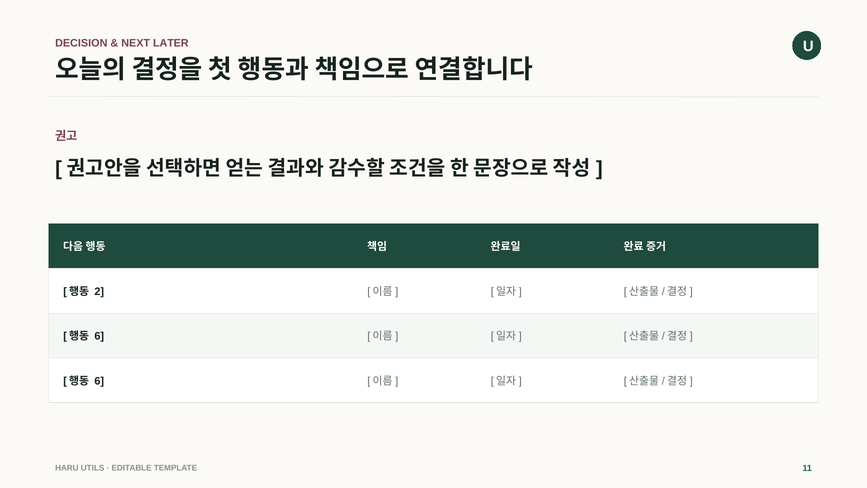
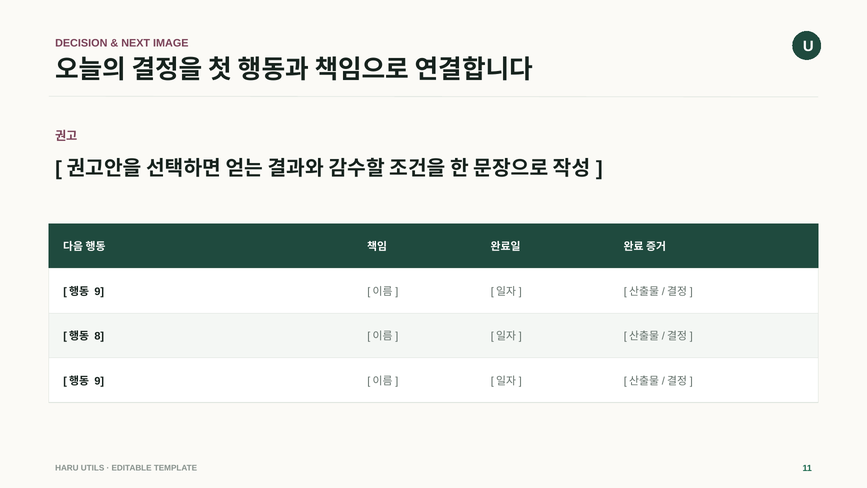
LATER: LATER -> IMAGE (171, 43)
2: 2 -> 9 (99, 291)
6: 6 -> 8 (99, 336)
6: 6 -> 9 (99, 381)
